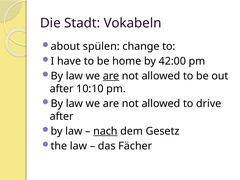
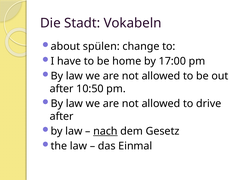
42:00: 42:00 -> 17:00 (172, 61)
are underline: present -> none (111, 76)
10:10: 10:10 -> 10:50 (90, 89)
Fächer: Fächer -> Einmal (135, 146)
